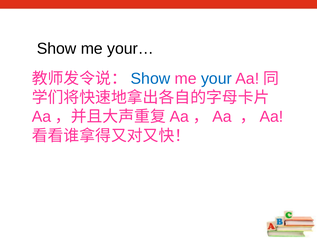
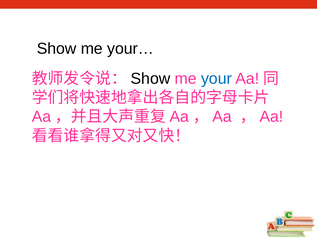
Show colour: blue -> black (150, 79)
